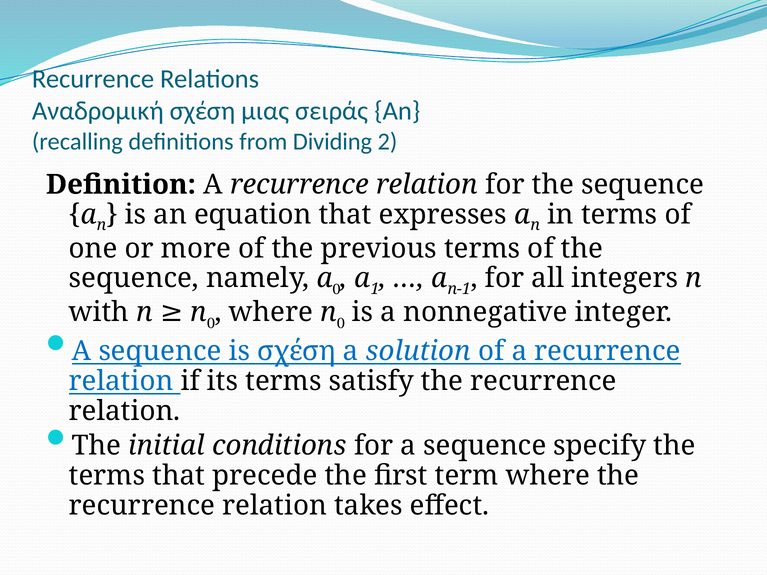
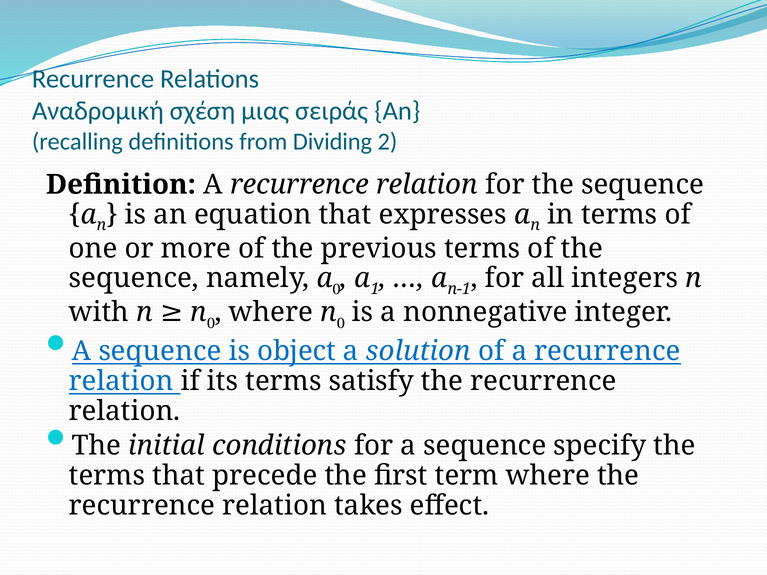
is σχέση: σχέση -> object (297, 351)
